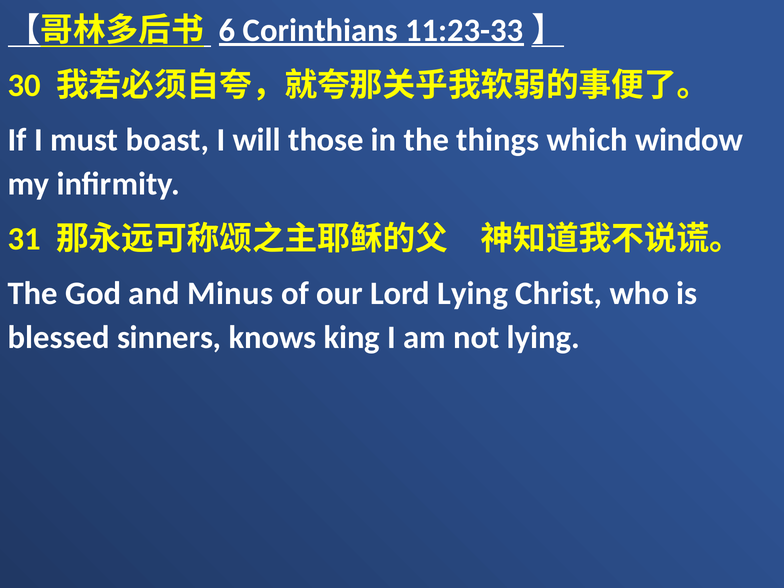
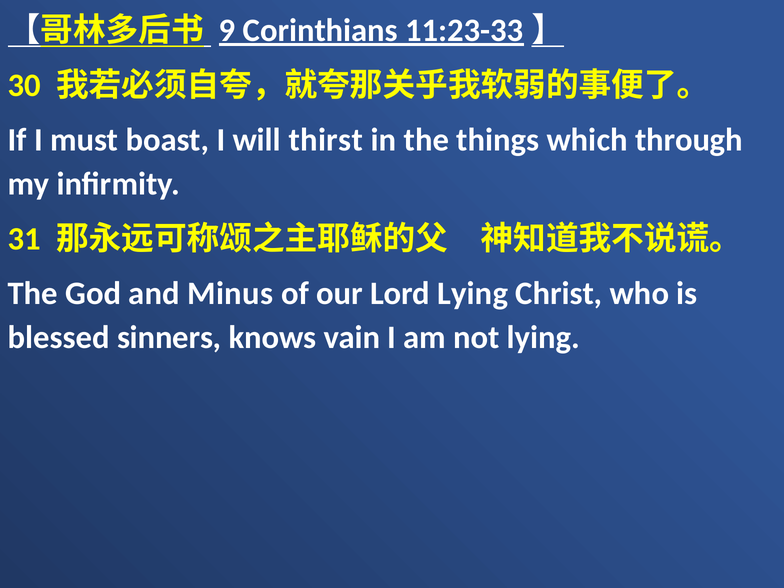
6: 6 -> 9 (227, 30)
those: those -> thirst (326, 140)
window: window -> through (689, 140)
king: king -> vain (352, 337)
